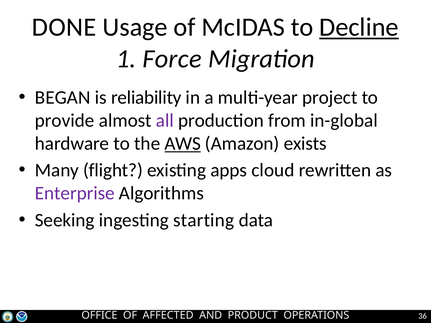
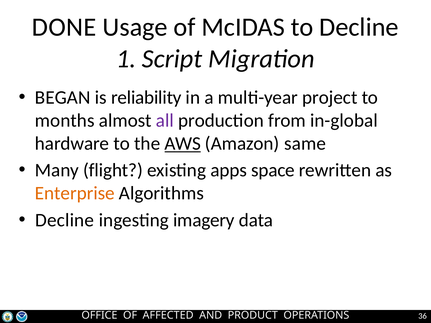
Decline underline: present -> none (359, 27)
Force: Force -> Script (172, 59)
provide: provide -> months (65, 121)
exists: exists -> same (305, 144)
cloud: cloud -> space (273, 170)
Enterprise colour: purple -> orange (75, 193)
Seeking: Seeking -> Decline (65, 220)
starting: starting -> imagery (204, 220)
